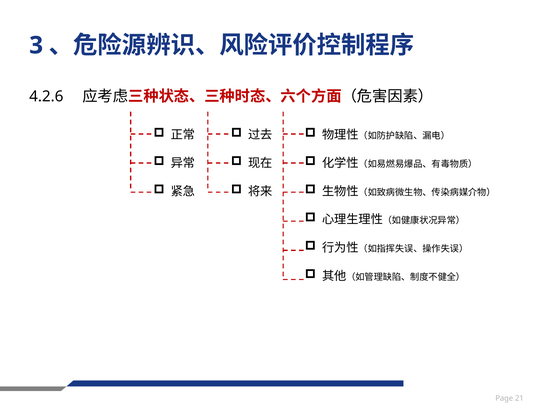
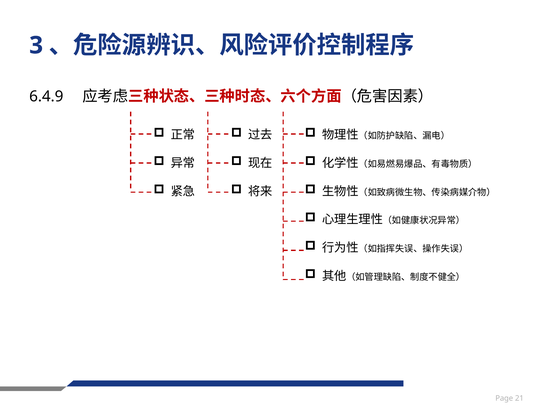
4.2.6: 4.2.6 -> 6.4.9 (46, 96)
